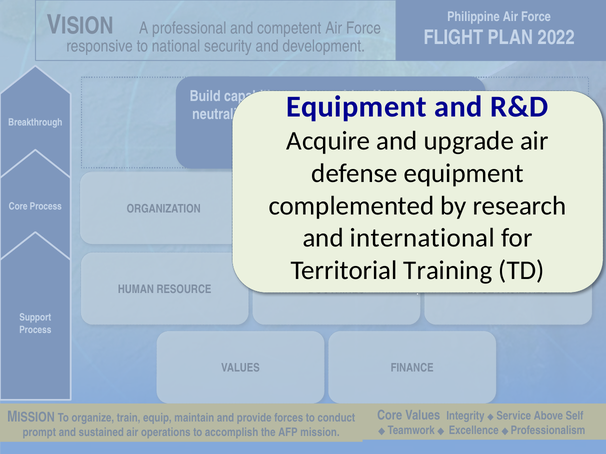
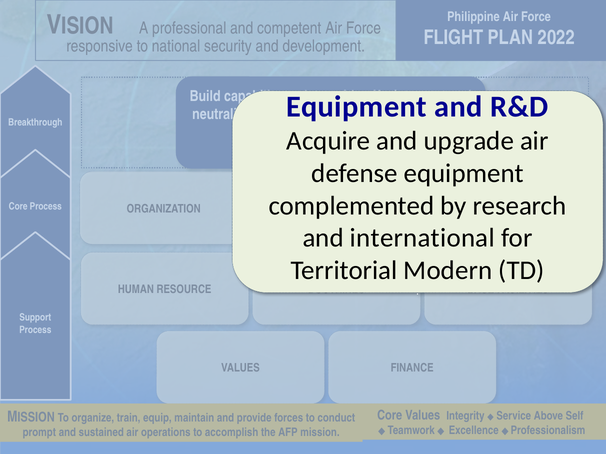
Territorial Training: Training -> Modern (448, 271)
